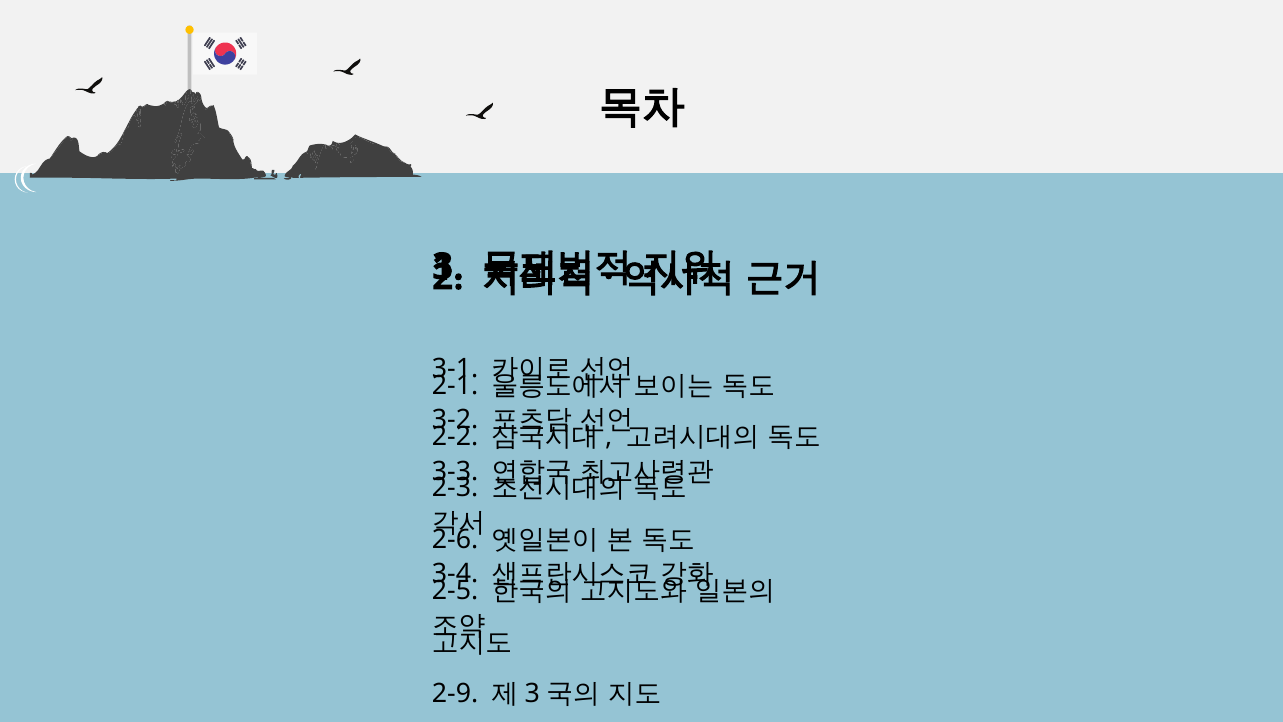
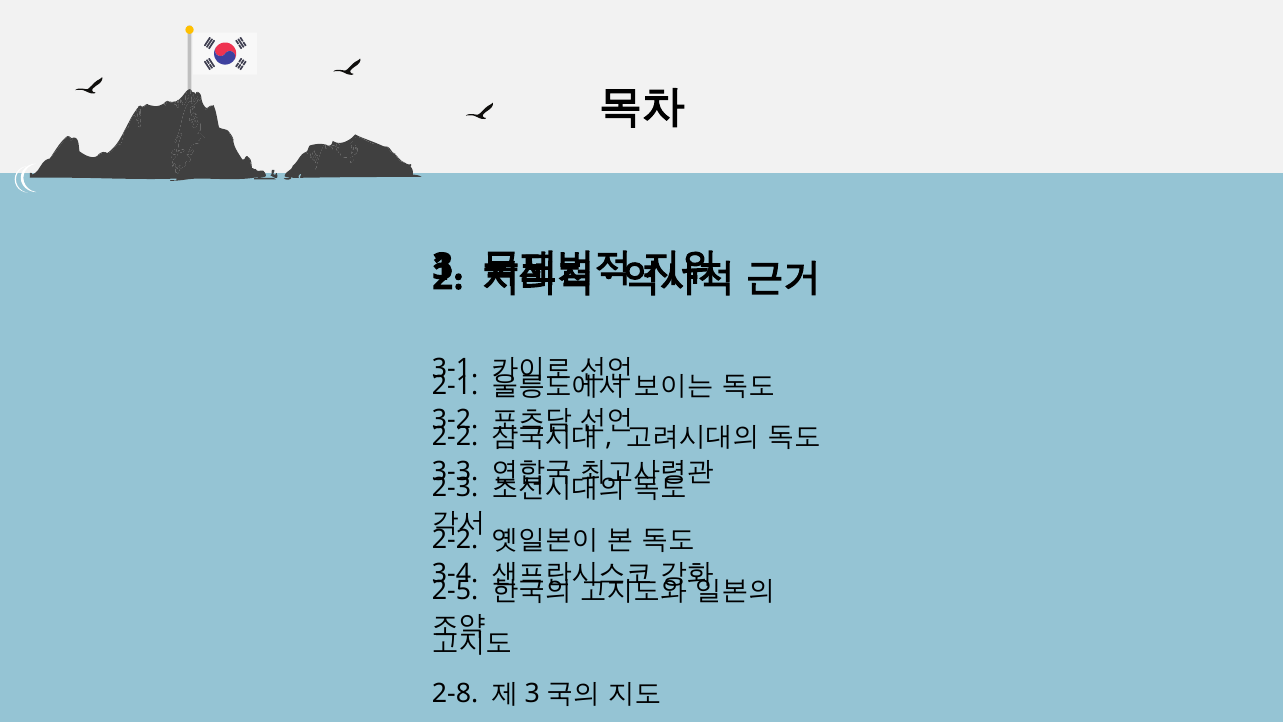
2-6: 2-6 -> 2-2 (455, 539)
2-9: 2-9 -> 2-8 (455, 693)
